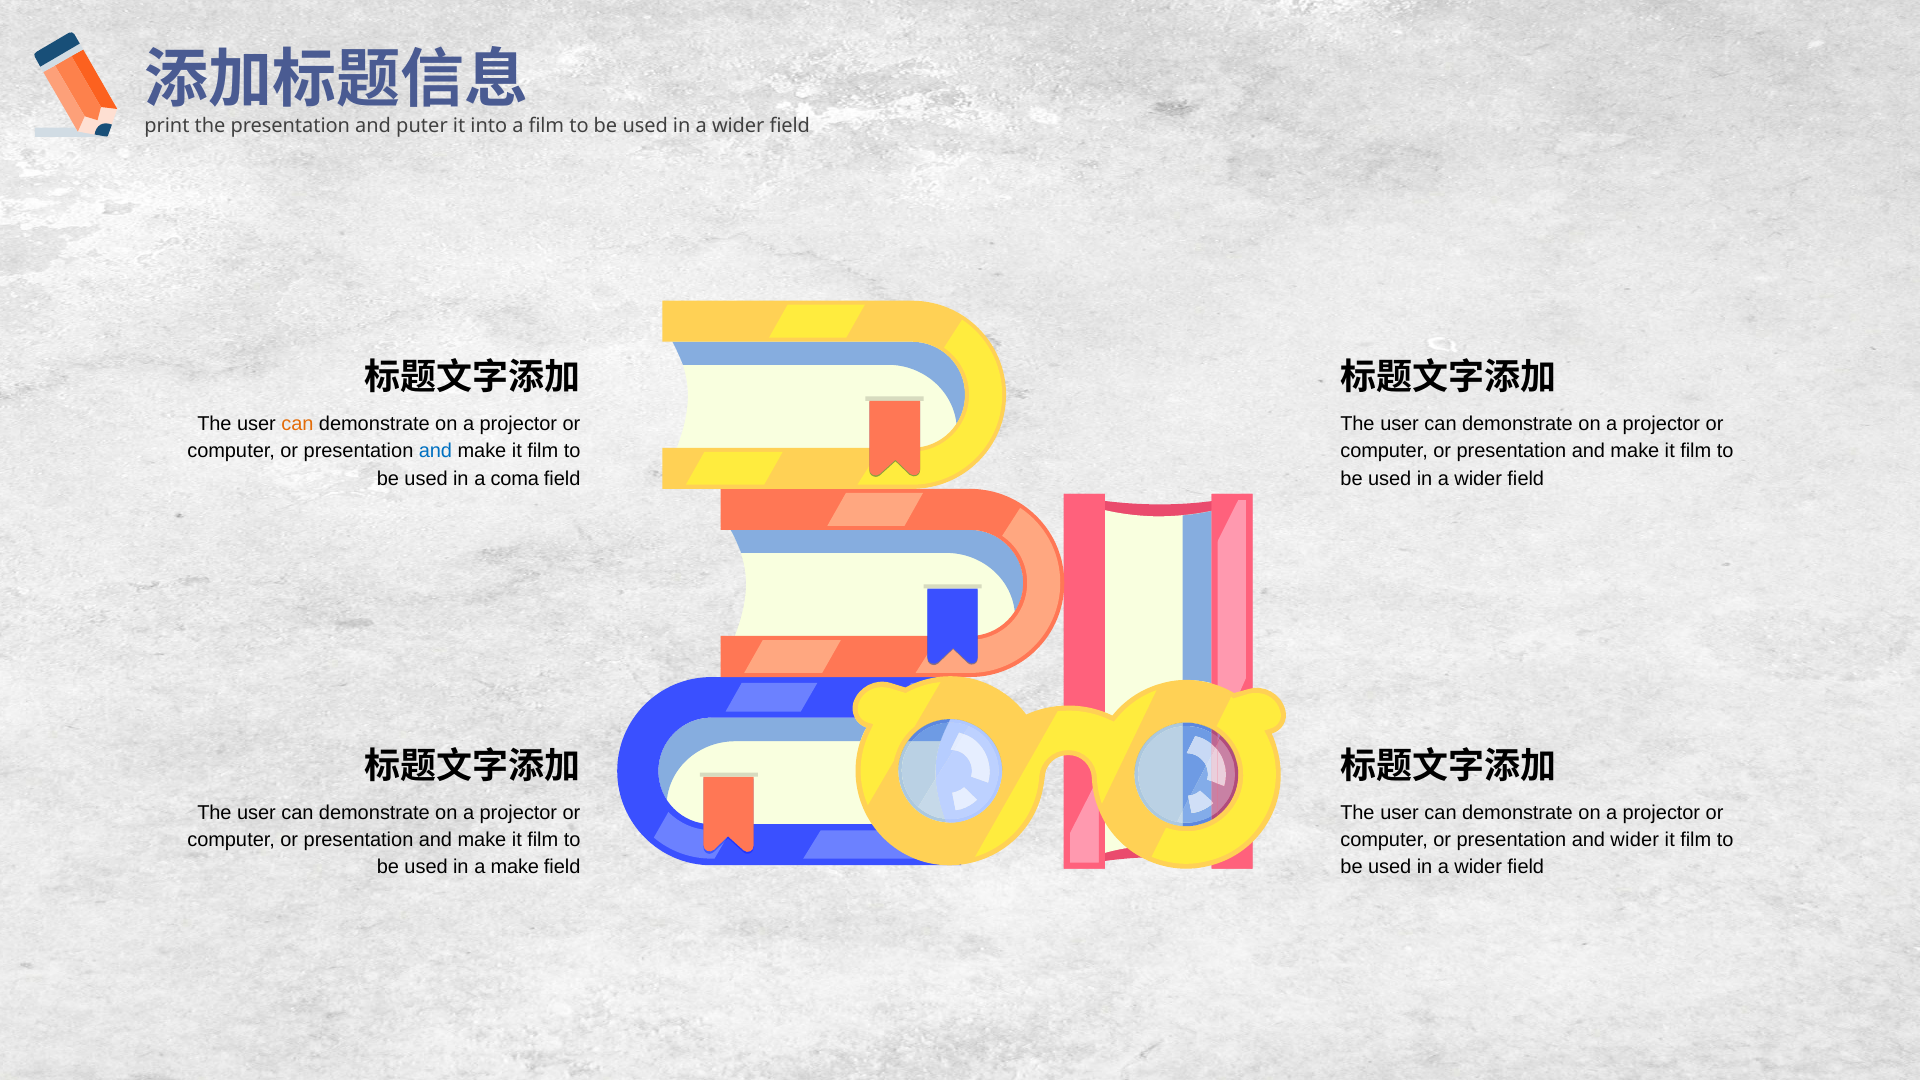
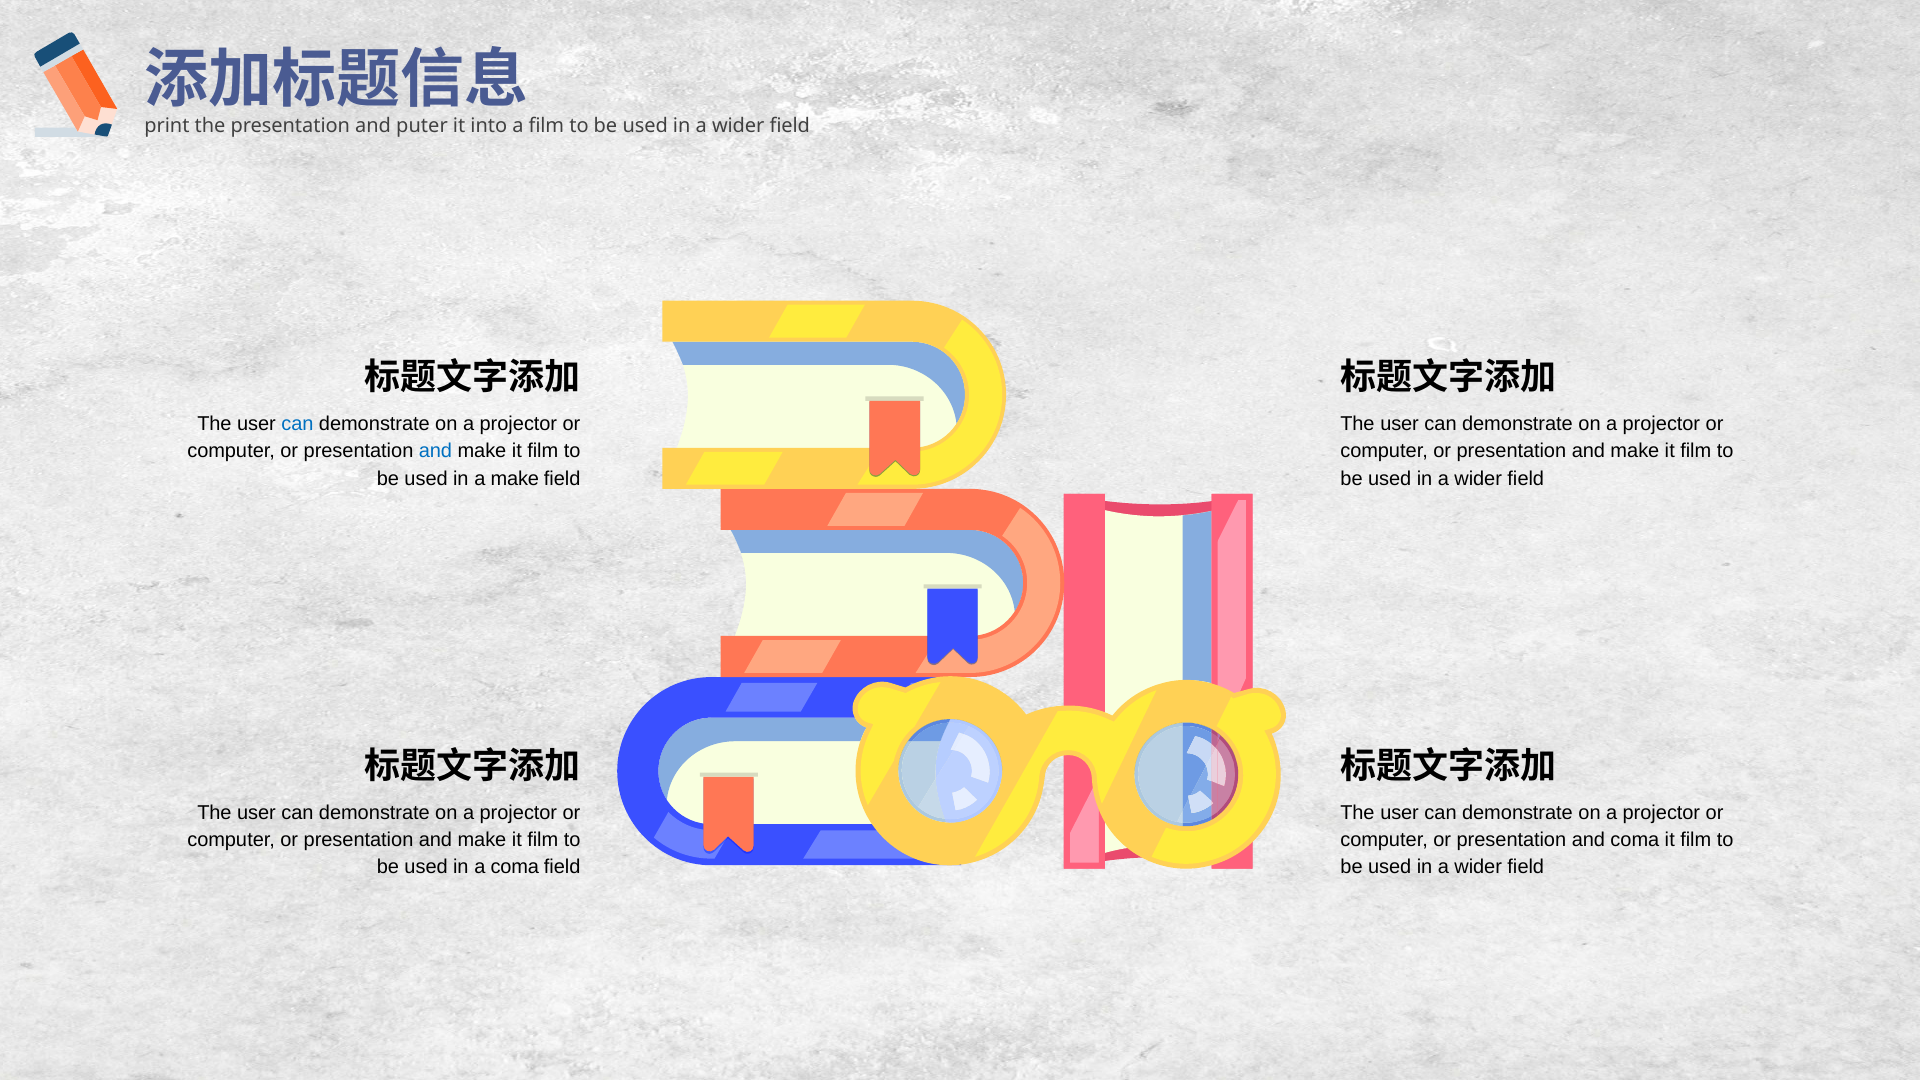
can colour: orange -> blue (297, 424)
a coma: coma -> make (515, 478)
and wider: wider -> coma (1635, 840)
a make: make -> coma (515, 867)
